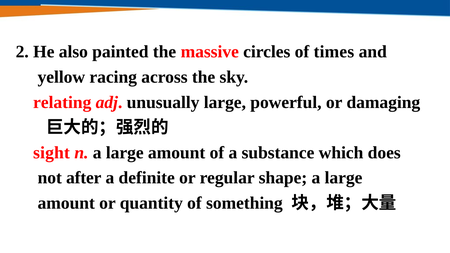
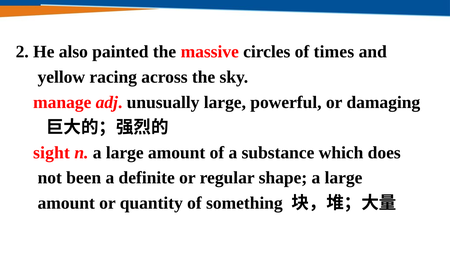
relating: relating -> manage (62, 102)
after: after -> been (84, 178)
